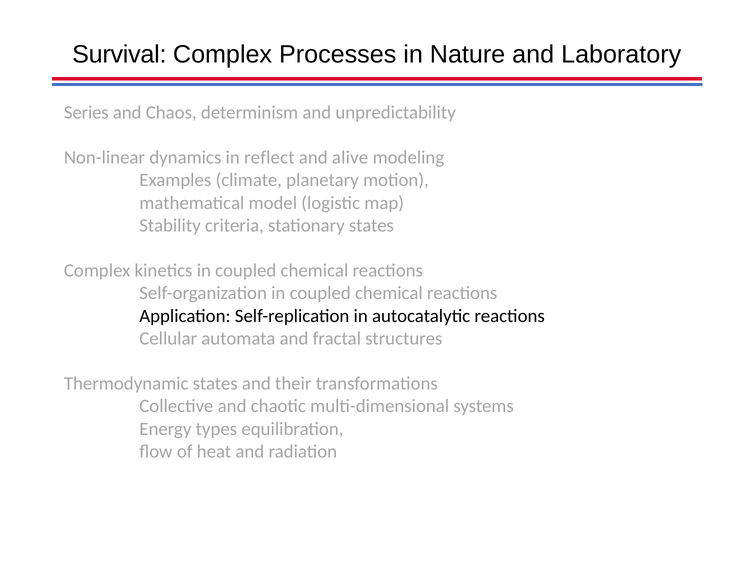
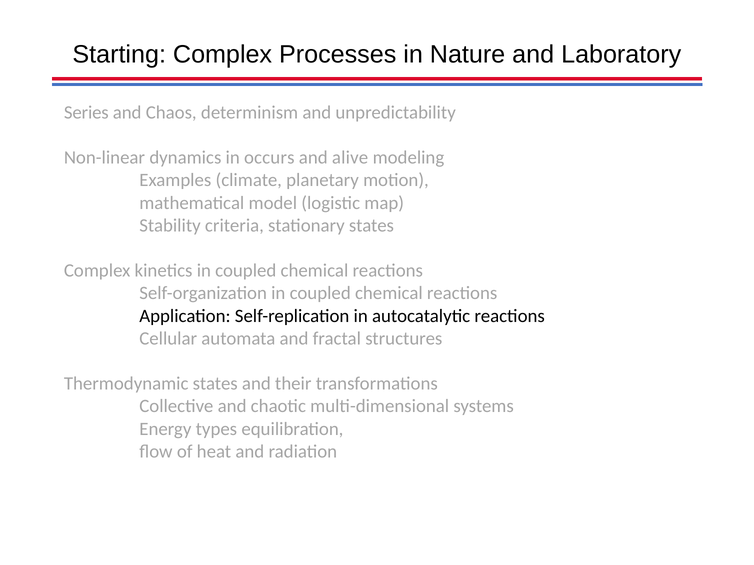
Survival: Survival -> Starting (119, 55)
reflect: reflect -> occurs (269, 158)
